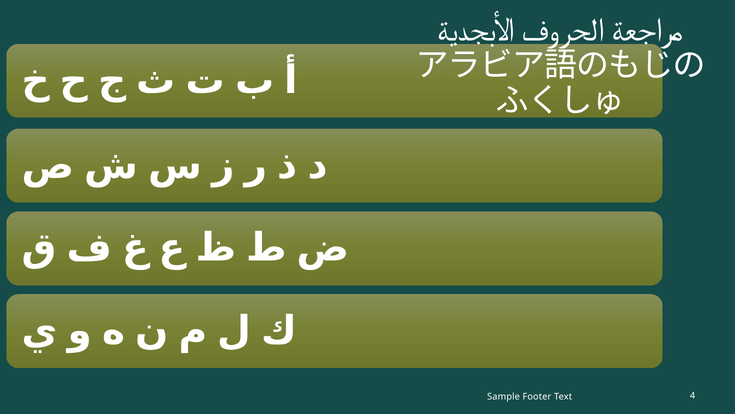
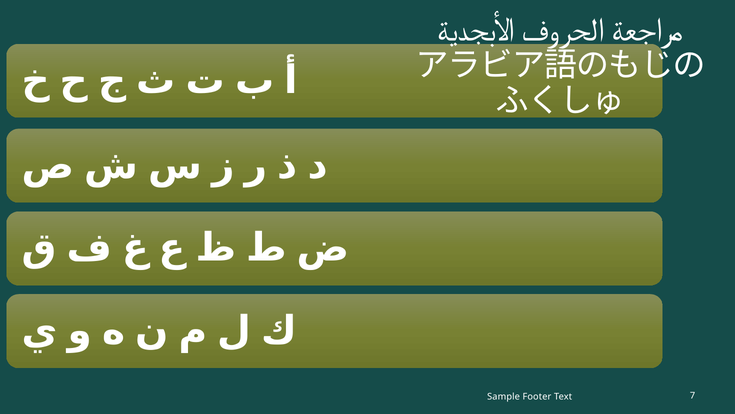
4: 4 -> 7 (693, 395)
